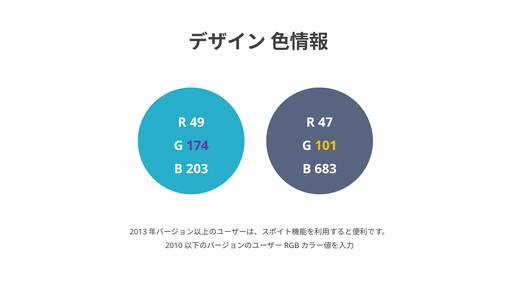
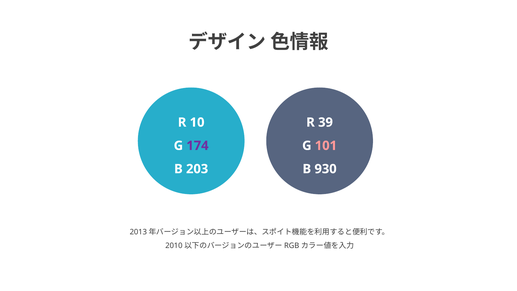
49: 49 -> 10 (197, 122)
47: 47 -> 39 (326, 122)
101 colour: yellow -> pink (326, 146)
683: 683 -> 930 (326, 169)
